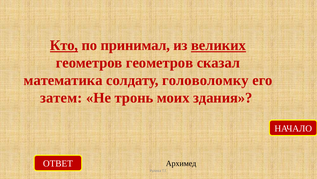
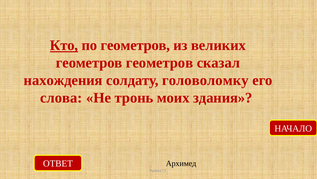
по принимал: принимал -> геометров (135, 45)
великих underline: present -> none (219, 45)
математика: математика -> нахождения (63, 80)
затем: затем -> слова (61, 98)
